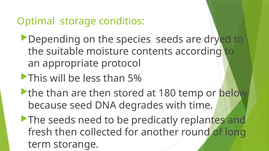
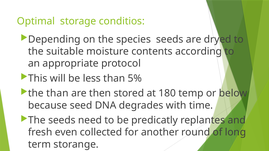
fresh then: then -> even (66, 133)
